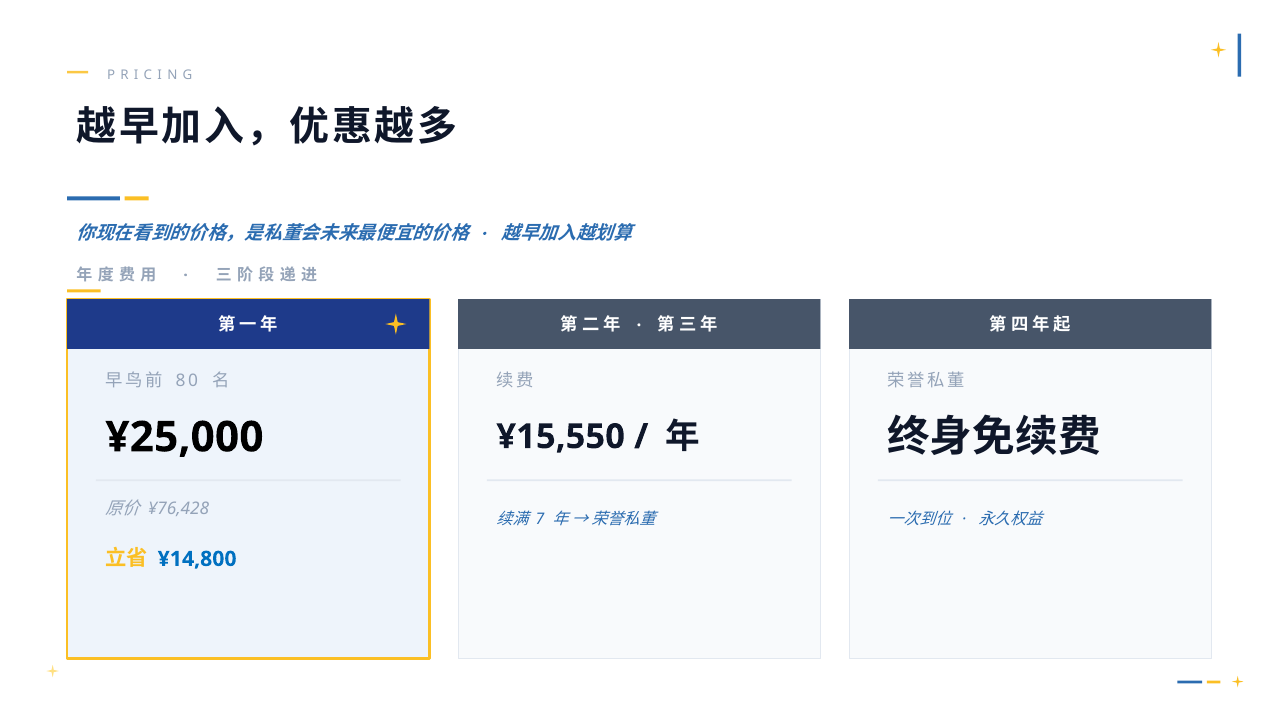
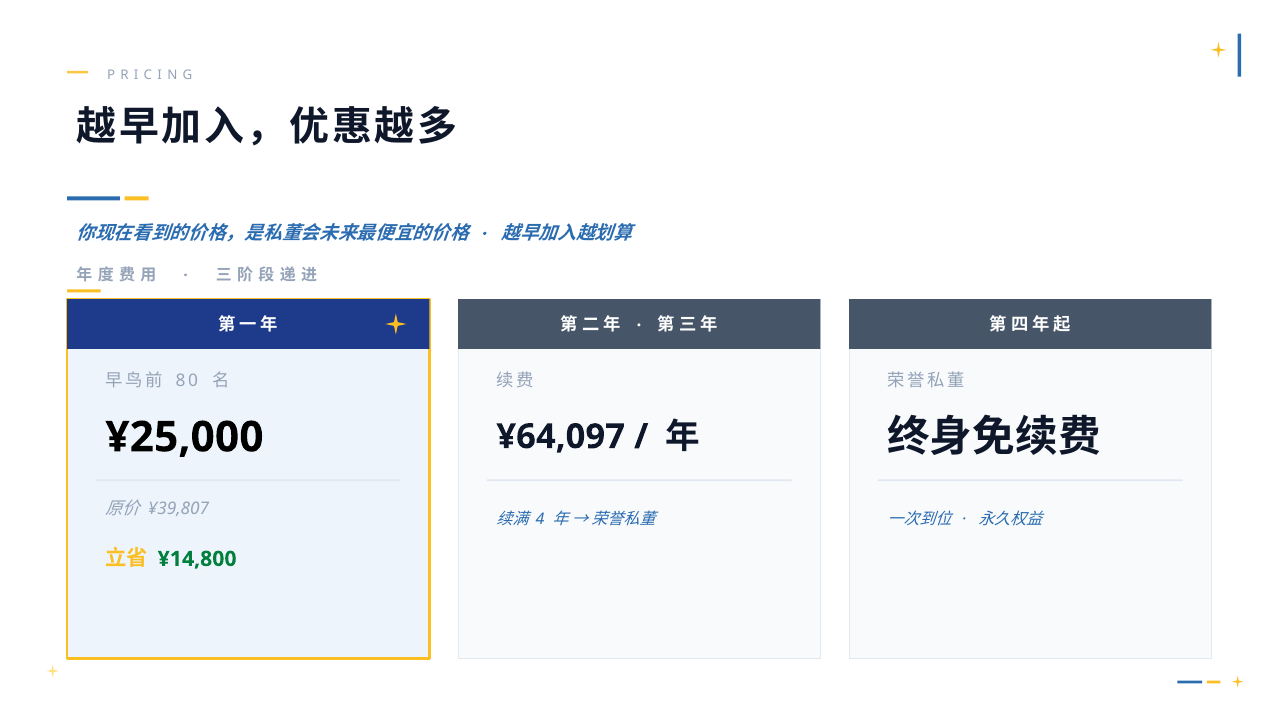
¥15,550: ¥15,550 -> ¥64,097 (561, 437)
¥76,428: ¥76,428 -> ¥39,807 (179, 508)
7: 7 -> 4 (540, 519)
¥14,800 colour: blue -> green (197, 559)
